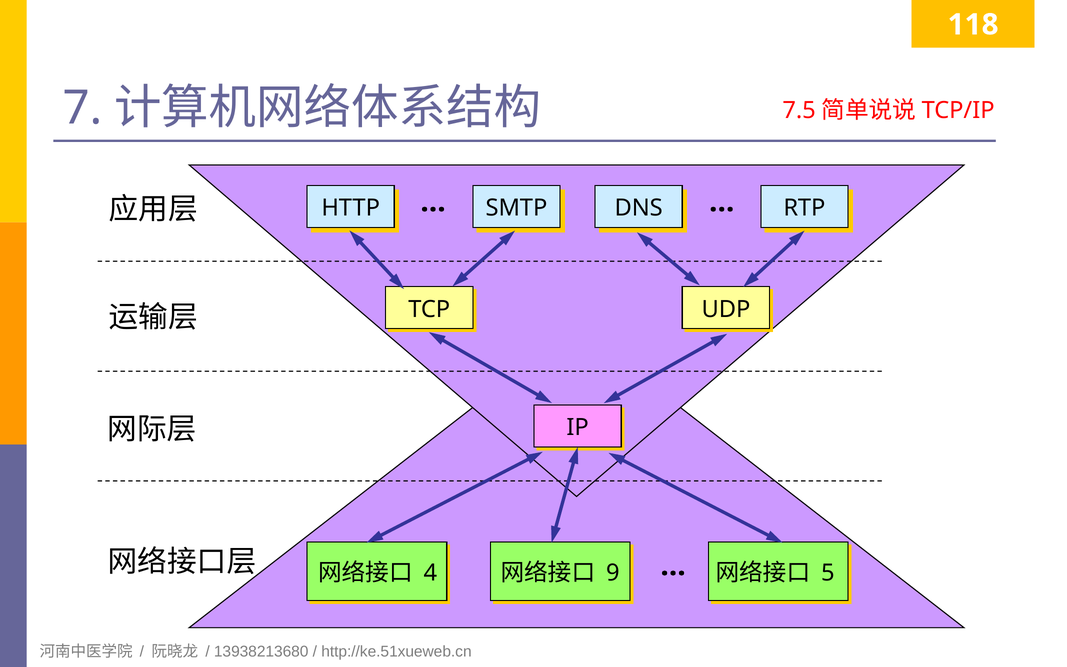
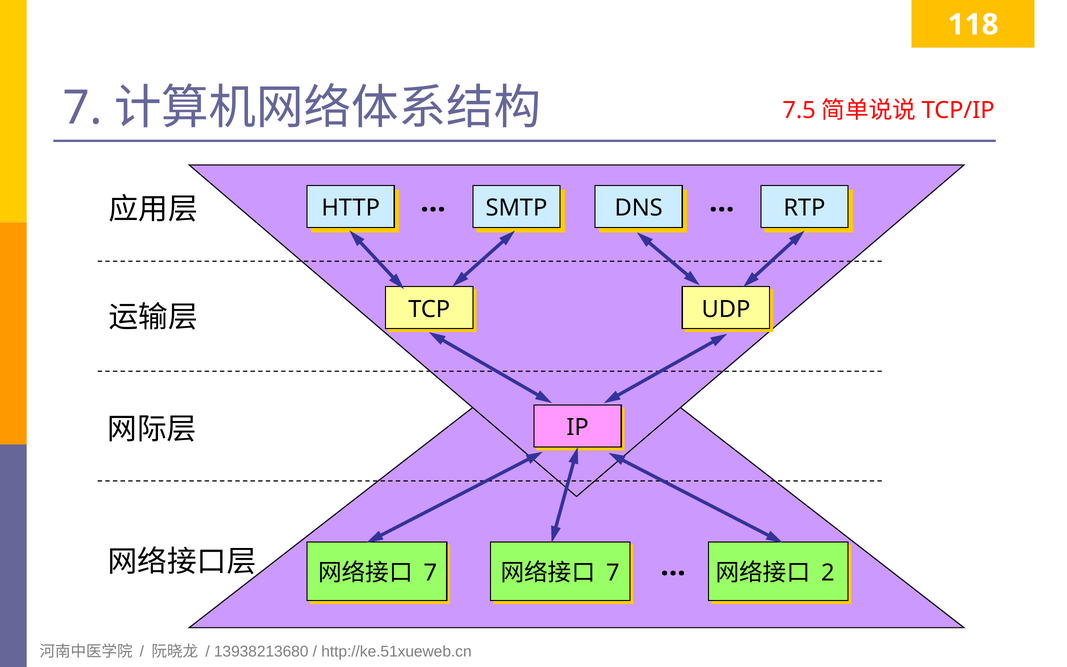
4: 4 -> 7 (430, 573)
9: 9 -> 7 (613, 573)
5: 5 -> 2 (828, 573)
